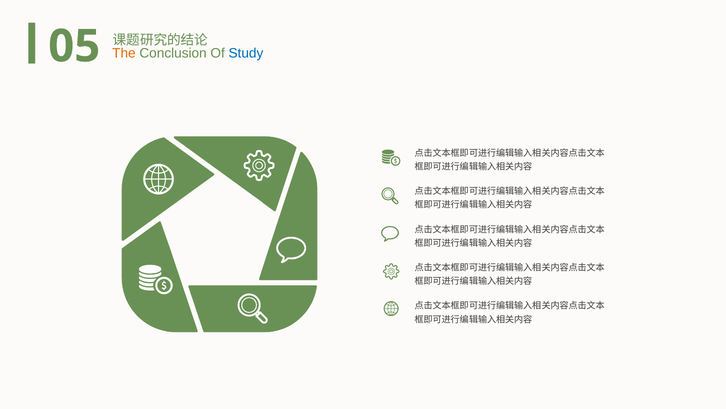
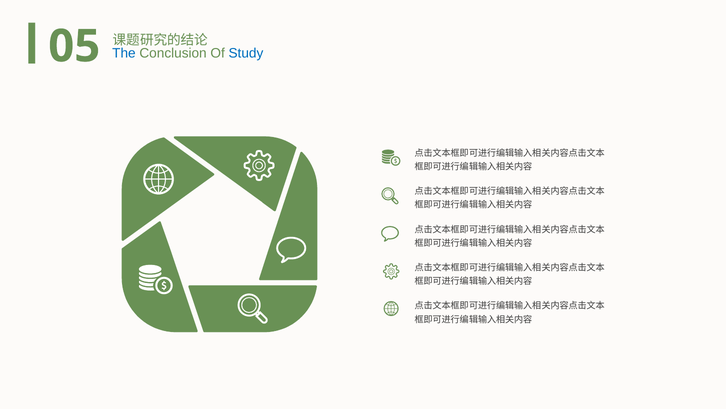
The colour: orange -> blue (124, 53)
